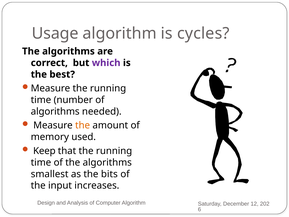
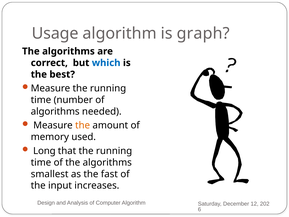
cycles: cycles -> graph (203, 33)
which colour: purple -> blue (106, 63)
Keep: Keep -> Long (44, 151)
bits: bits -> fast (109, 174)
